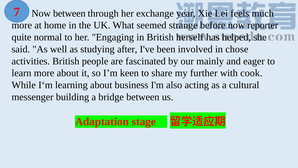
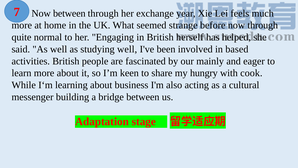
now reporter: reporter -> through (263, 25)
studying after: after -> well (127, 49)
chose: chose -> based (237, 49)
further: further -> hungry (204, 73)
